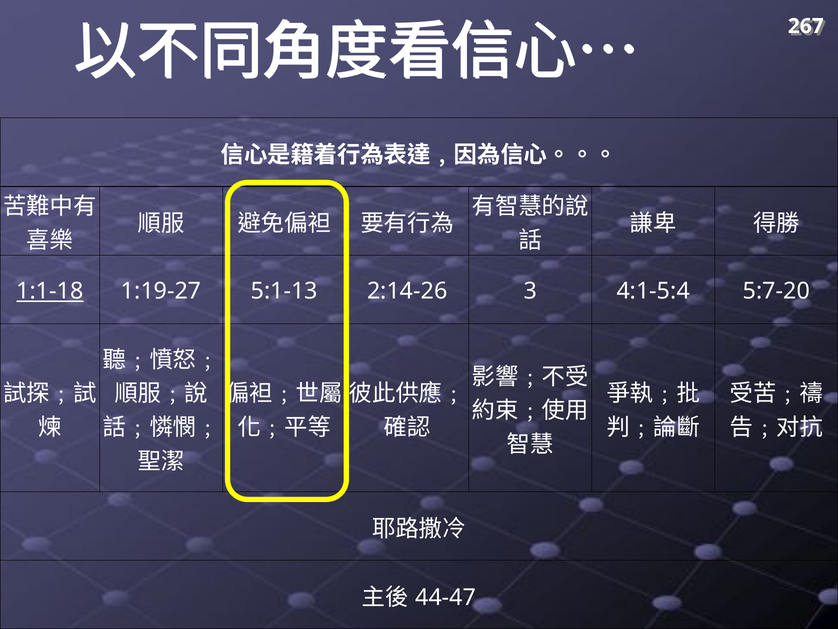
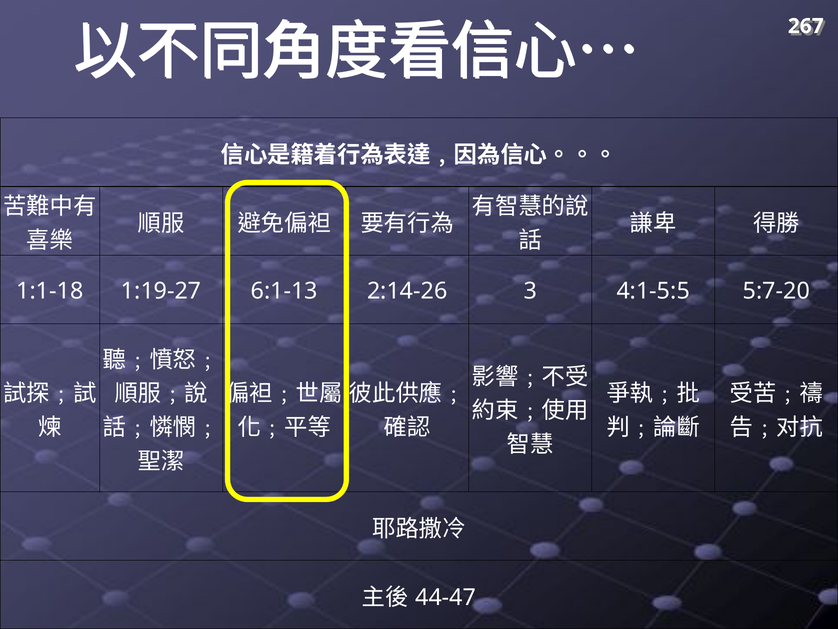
1:1-18 underline: present -> none (50, 291)
5:1-13: 5:1-13 -> 6:1-13 (284, 291)
4:1-5:4: 4:1-5:4 -> 4:1-5:5 (653, 291)
